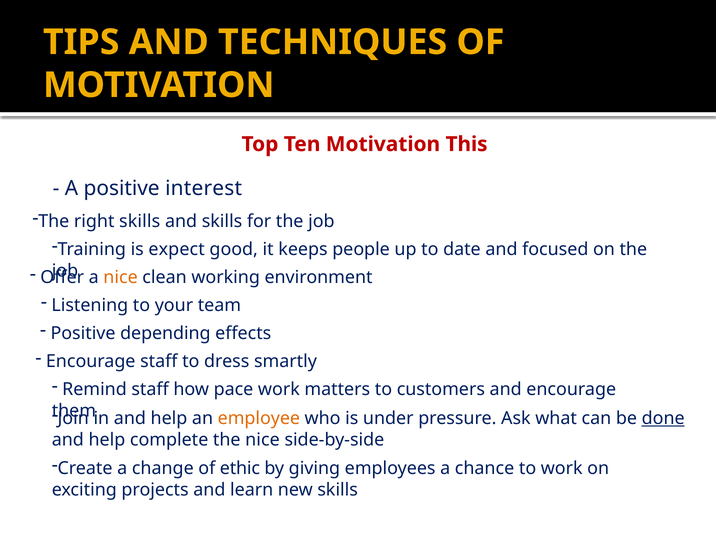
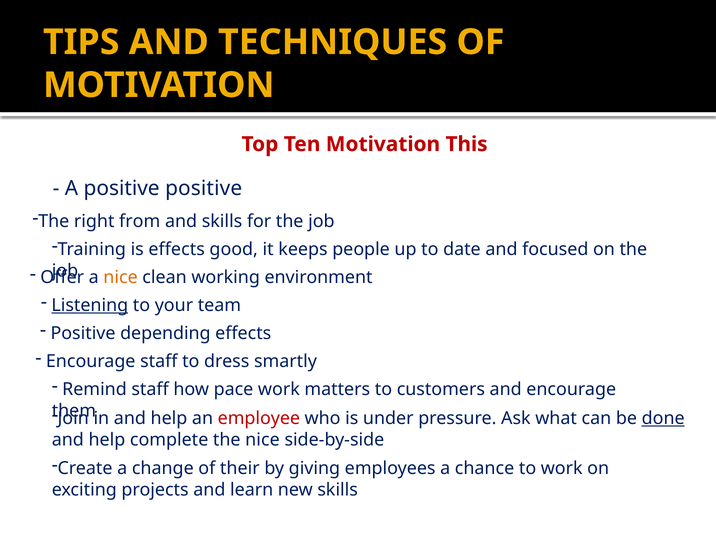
positive interest: interest -> positive (204, 188)
right skills: skills -> from (140, 221)
is expect: expect -> effects (177, 249)
Listening underline: none -> present (90, 305)
employee colour: orange -> red (259, 418)
ethic: ethic -> their (240, 468)
